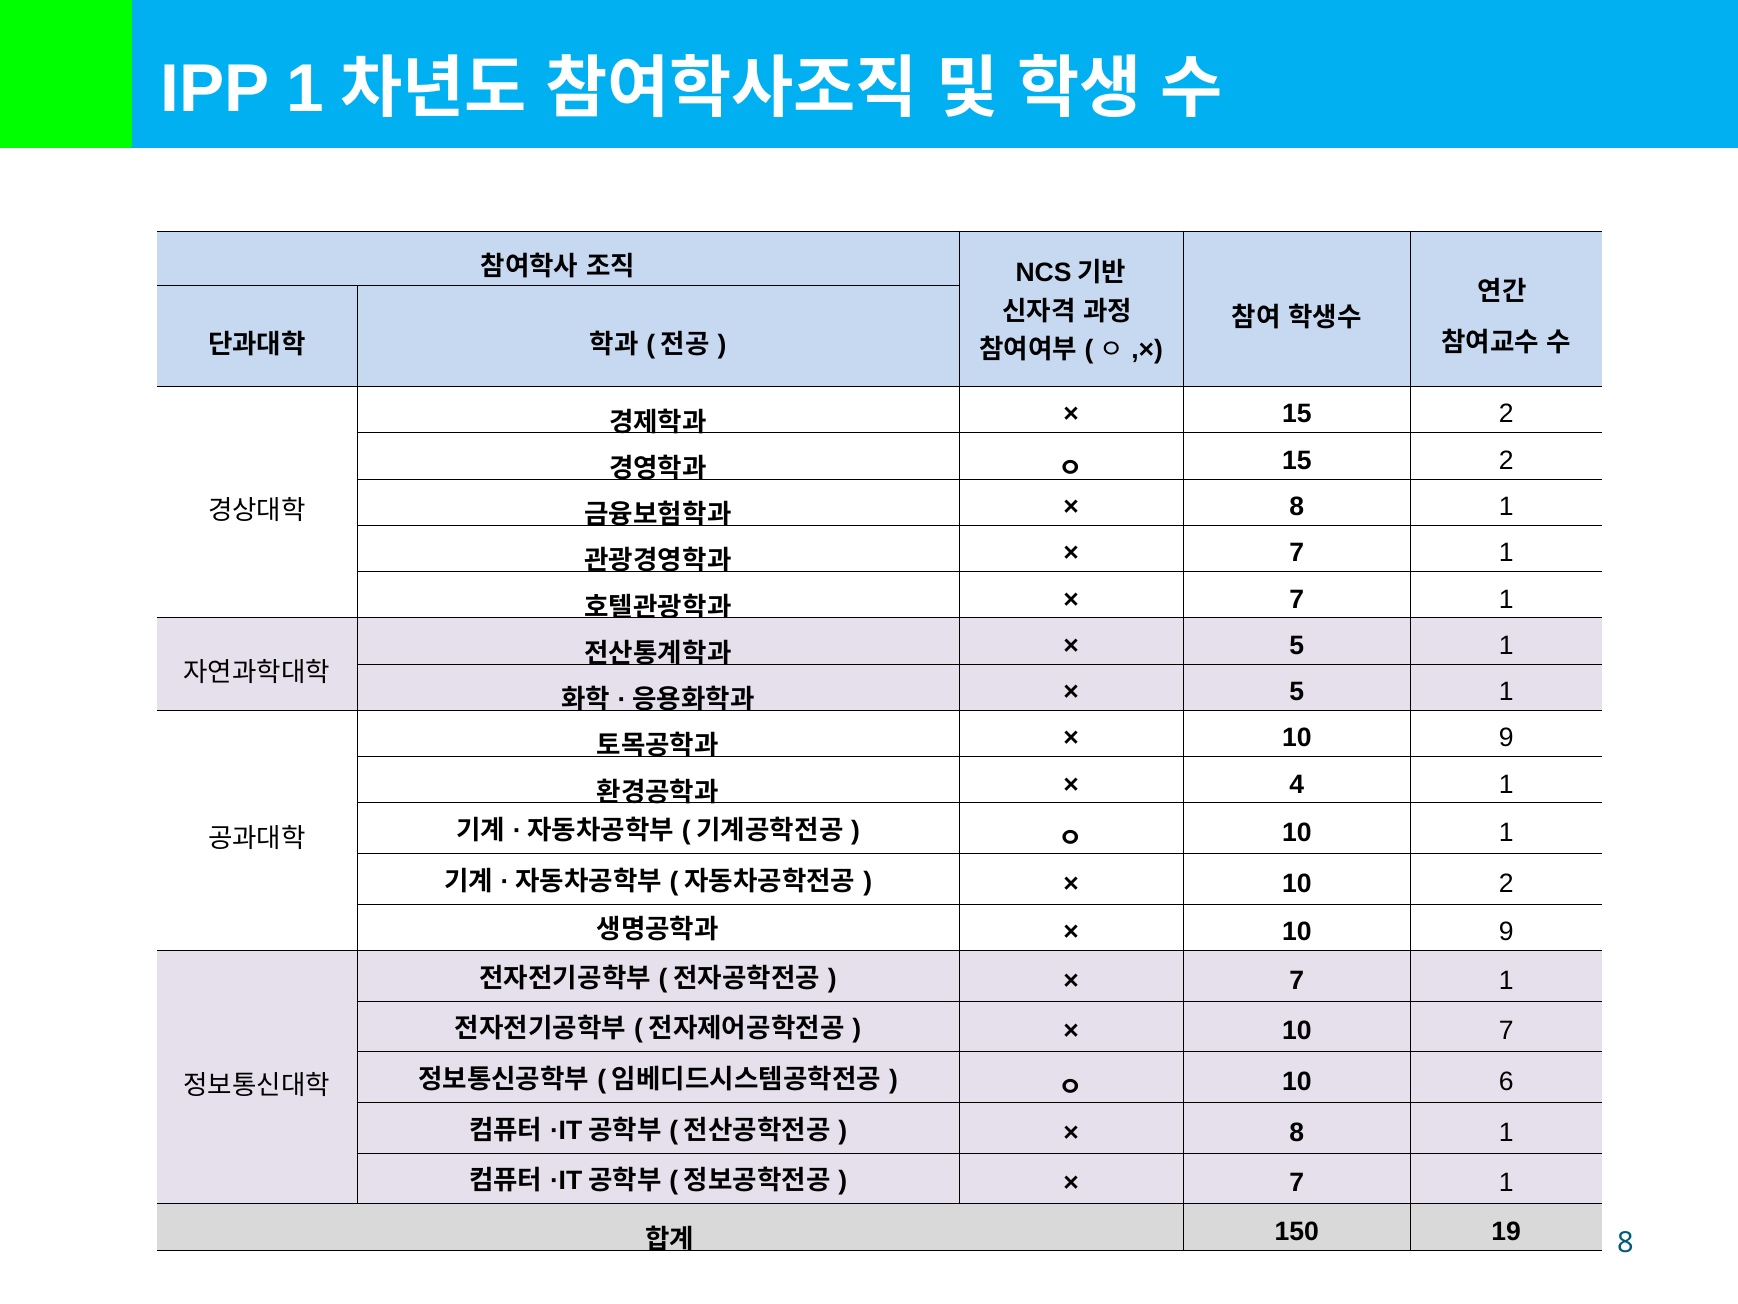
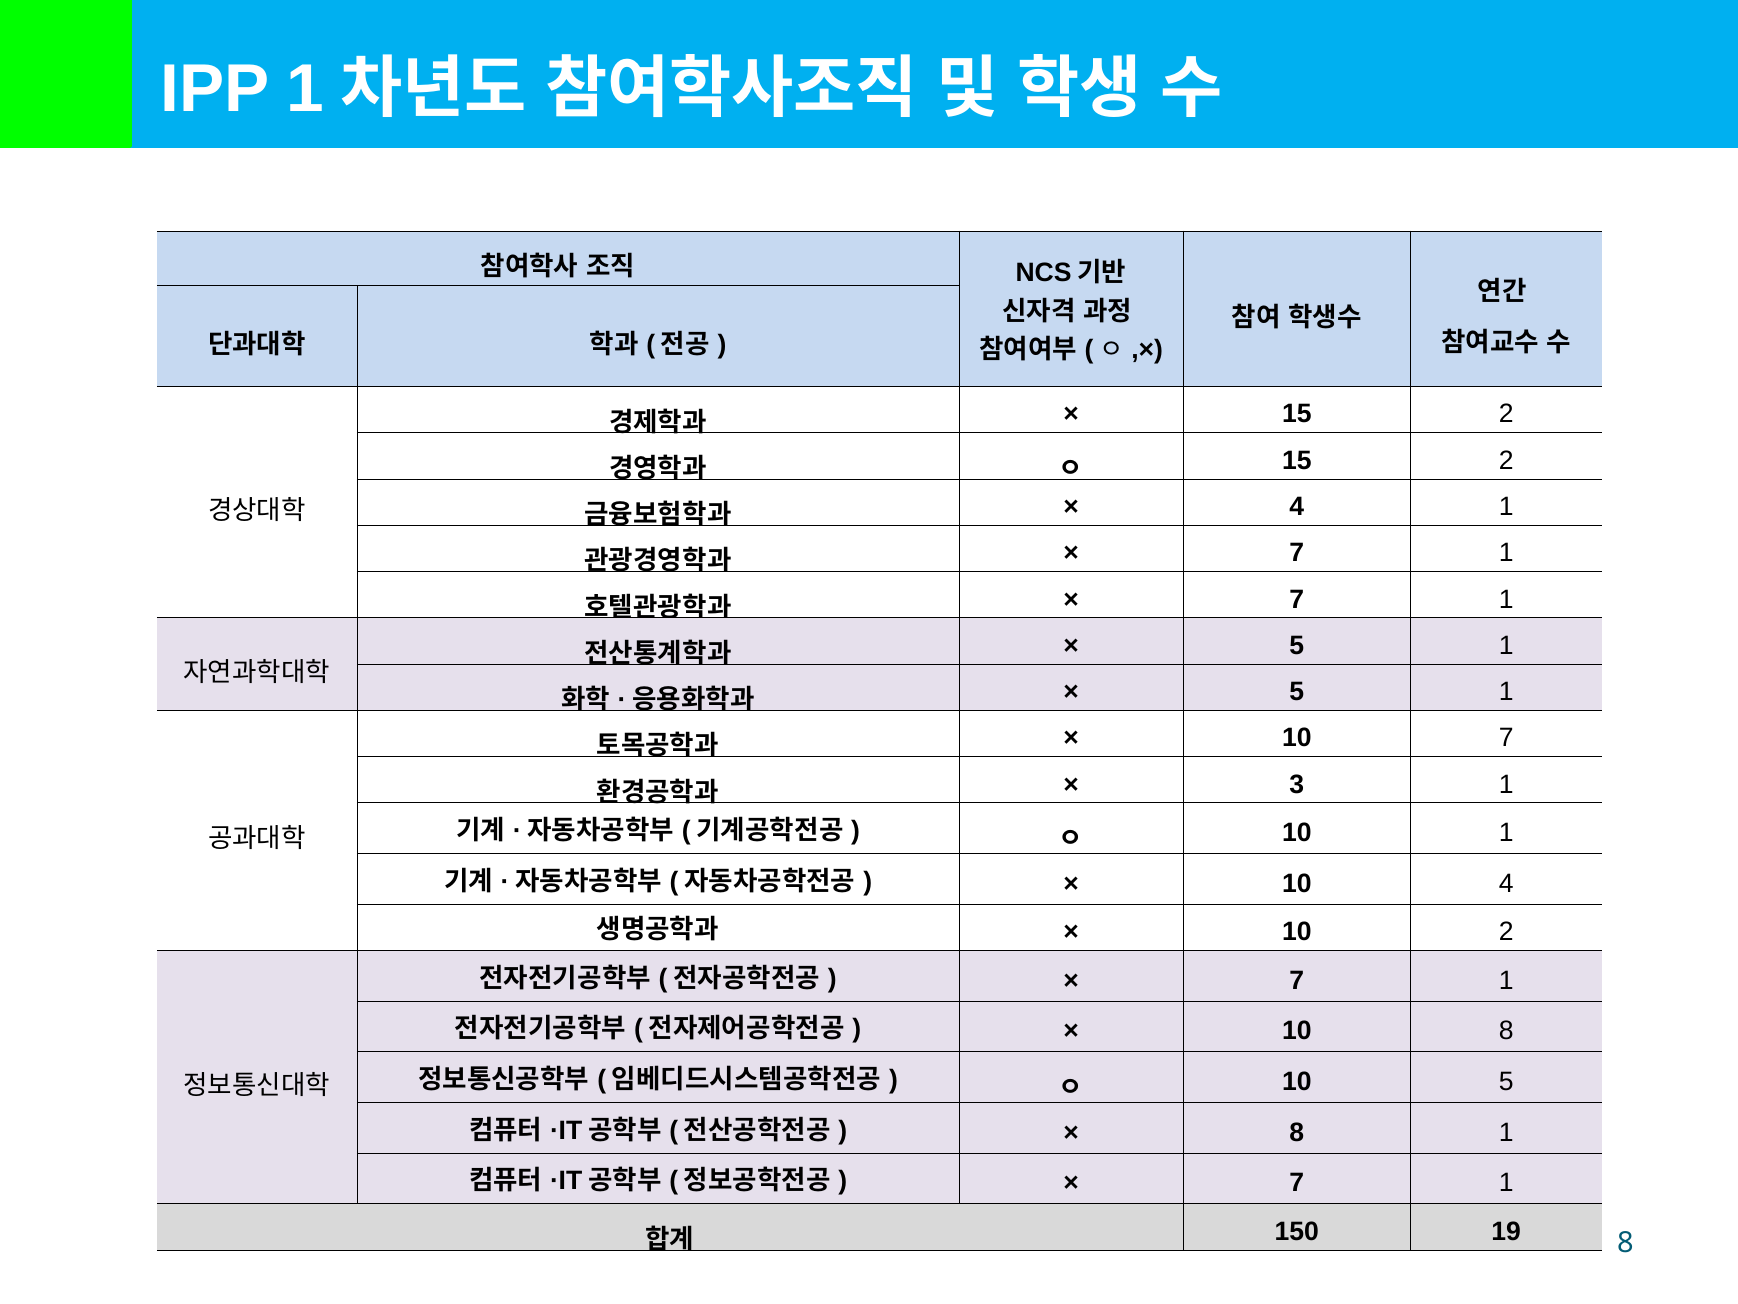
8: 8 -> 4 (1297, 507)
9: 9 -> 7 (1506, 738)
4: 4 -> 3 (1297, 784)
10 2: 2 -> 4 (1506, 883)
9: 9 -> 2 (1506, 932)
10 7: 7 -> 8 (1506, 1031)
10 6: 6 -> 5 (1506, 1081)
